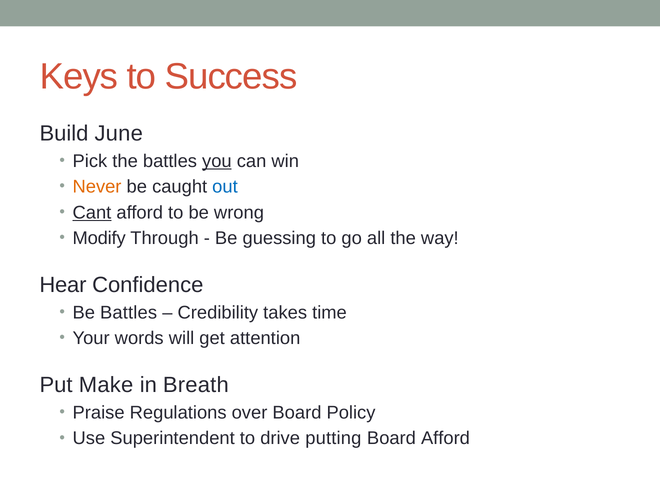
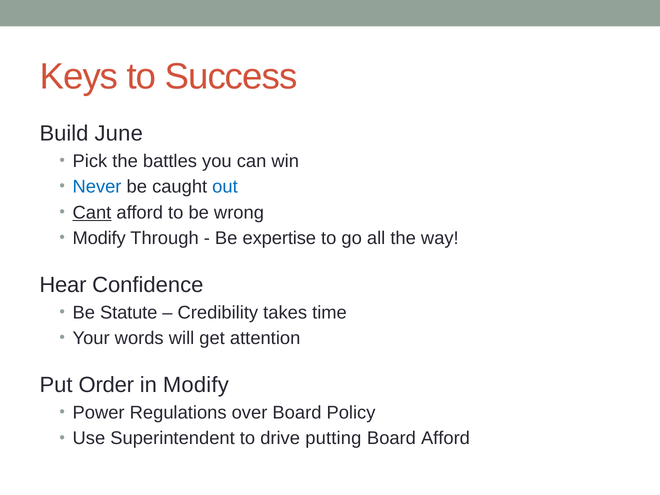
you underline: present -> none (217, 161)
Never colour: orange -> blue (97, 187)
guessing: guessing -> expertise (279, 238)
Be Battles: Battles -> Statute (129, 313)
Make: Make -> Order (106, 385)
in Breath: Breath -> Modify (196, 385)
Praise: Praise -> Power (99, 413)
